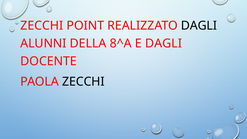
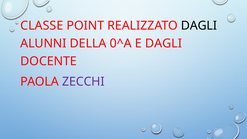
ZECCHI: ZECCHI -> CLASSE (42, 26)
8^A: 8^A -> 0^A (121, 43)
ZECCHI colour: black -> purple (83, 82)
